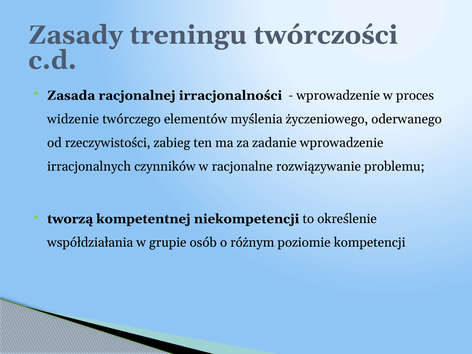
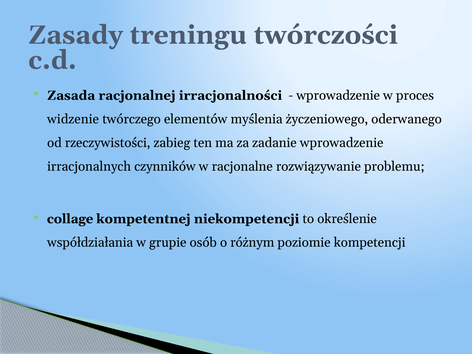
tworzą: tworzą -> collage (70, 219)
